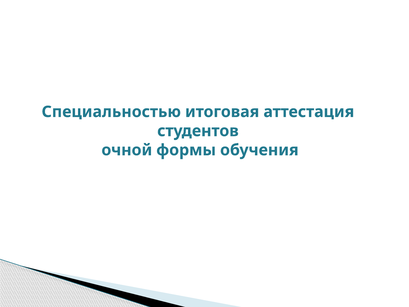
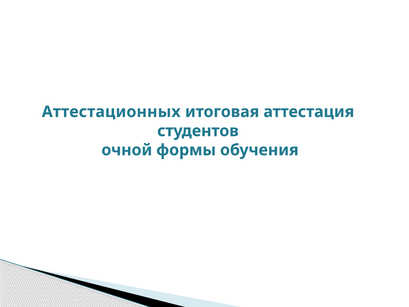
Специальностью: Специальностью -> Аттестационных (111, 112)
